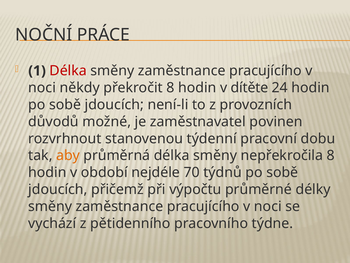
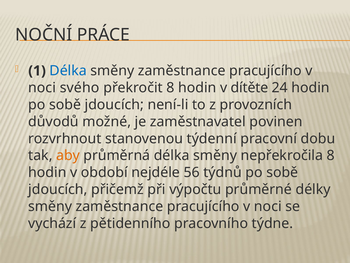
Délka colour: red -> blue (68, 71)
někdy: někdy -> svého (80, 88)
70: 70 -> 56 (192, 172)
